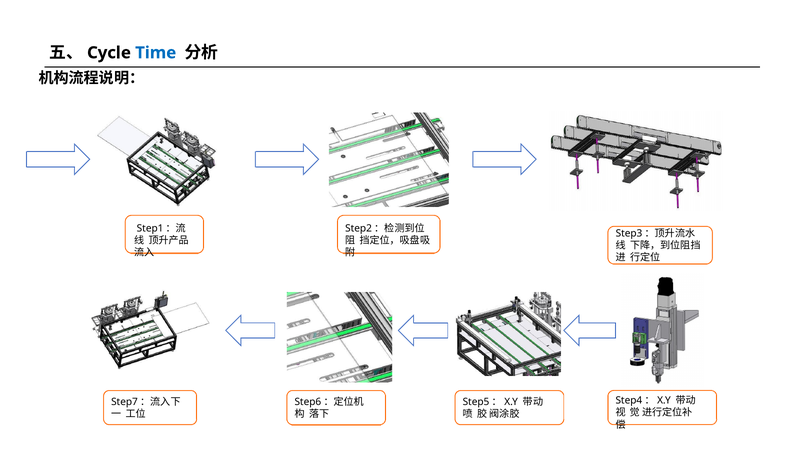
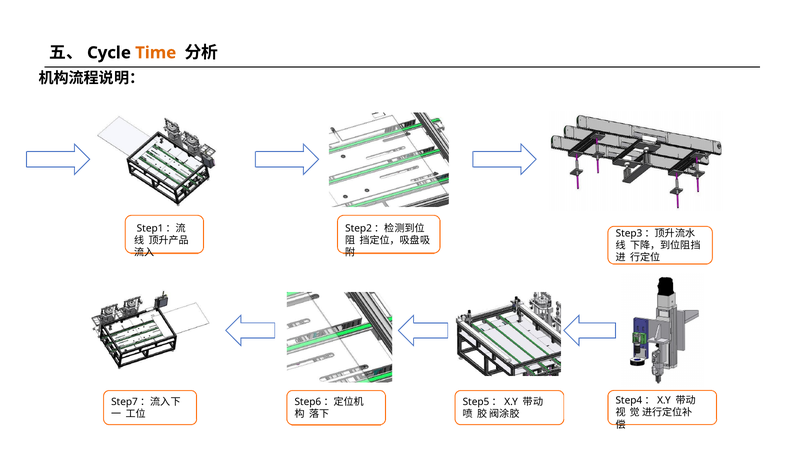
Time colour: blue -> orange (156, 53)
